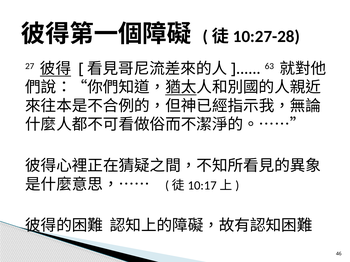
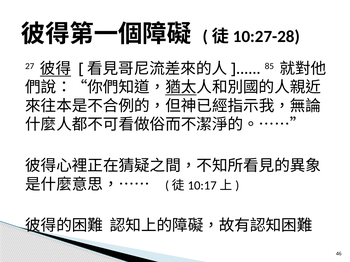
63: 63 -> 85 (269, 66)
